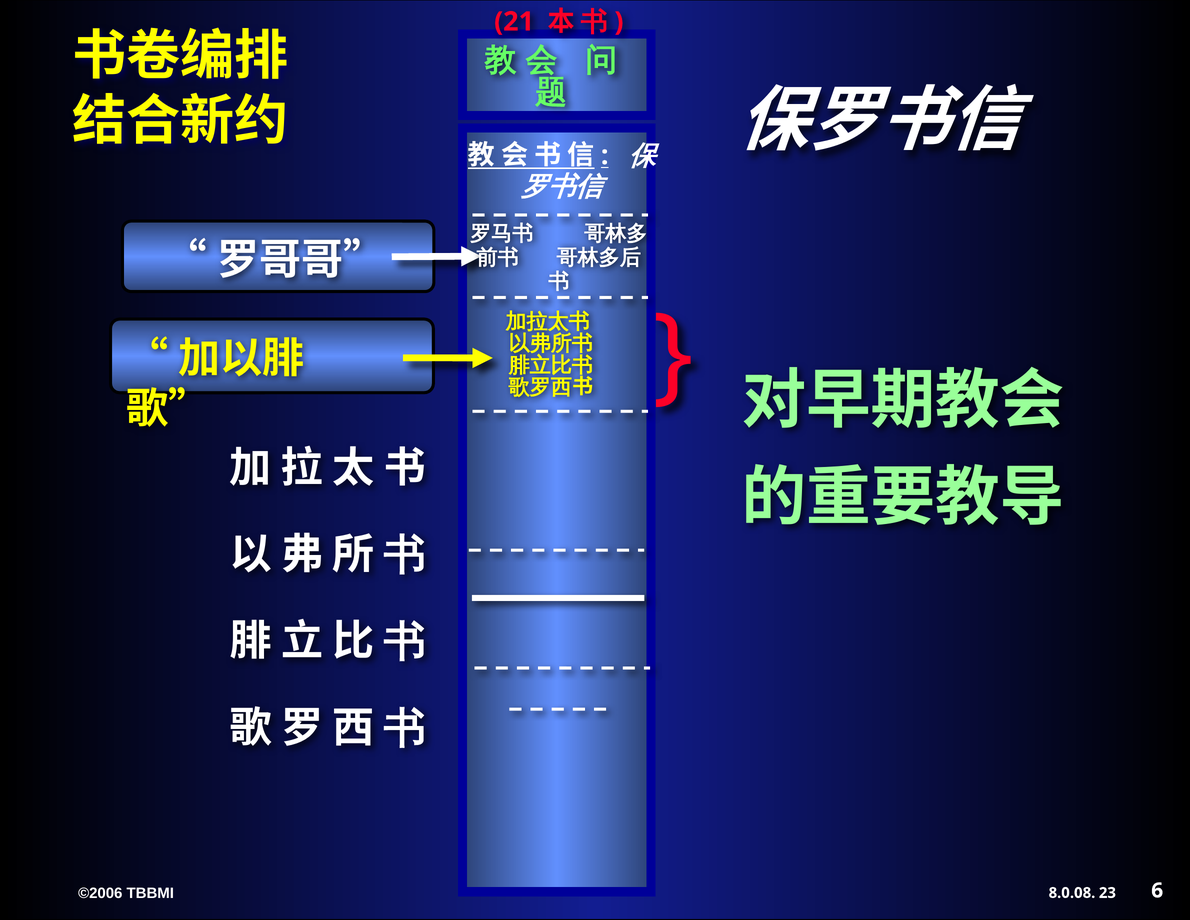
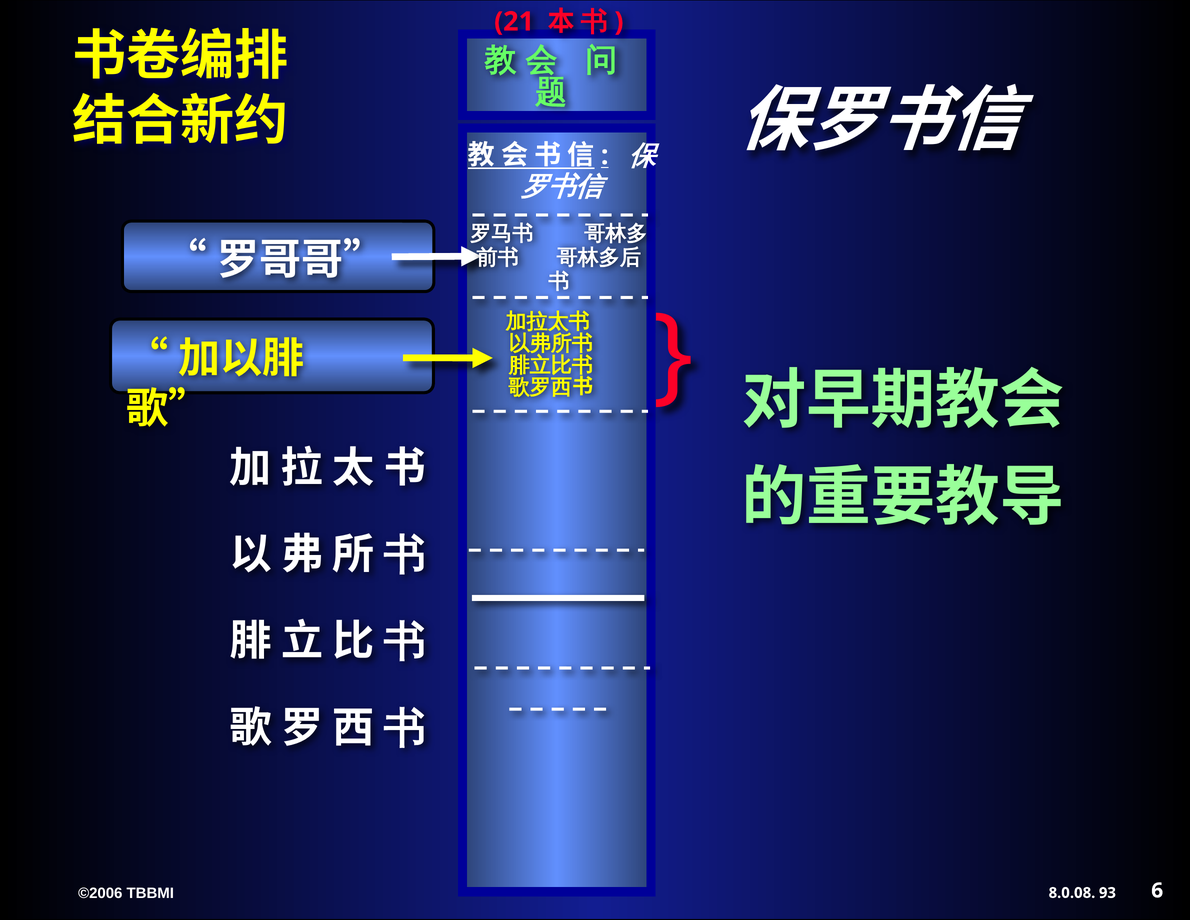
23: 23 -> 93 (1107, 892)
